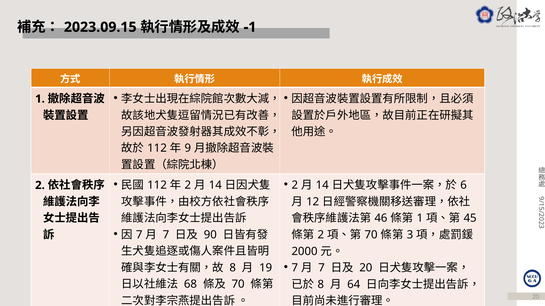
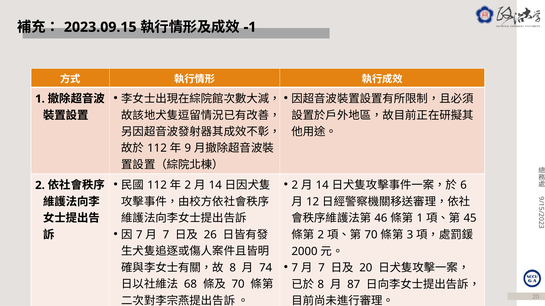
90: 90 -> 26 (210, 235)
19: 19 -> 74 (266, 268)
64: 64 -> 87 (354, 285)
